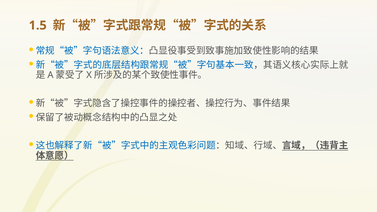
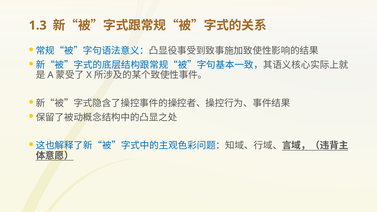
1.5: 1.5 -> 1.3 (38, 25)
